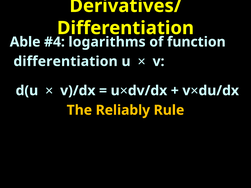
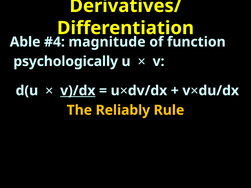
logarithms: logarithms -> magnitude (107, 42)
differentiation: differentiation -> psychologically (66, 61)
v)/dx underline: none -> present (78, 91)
